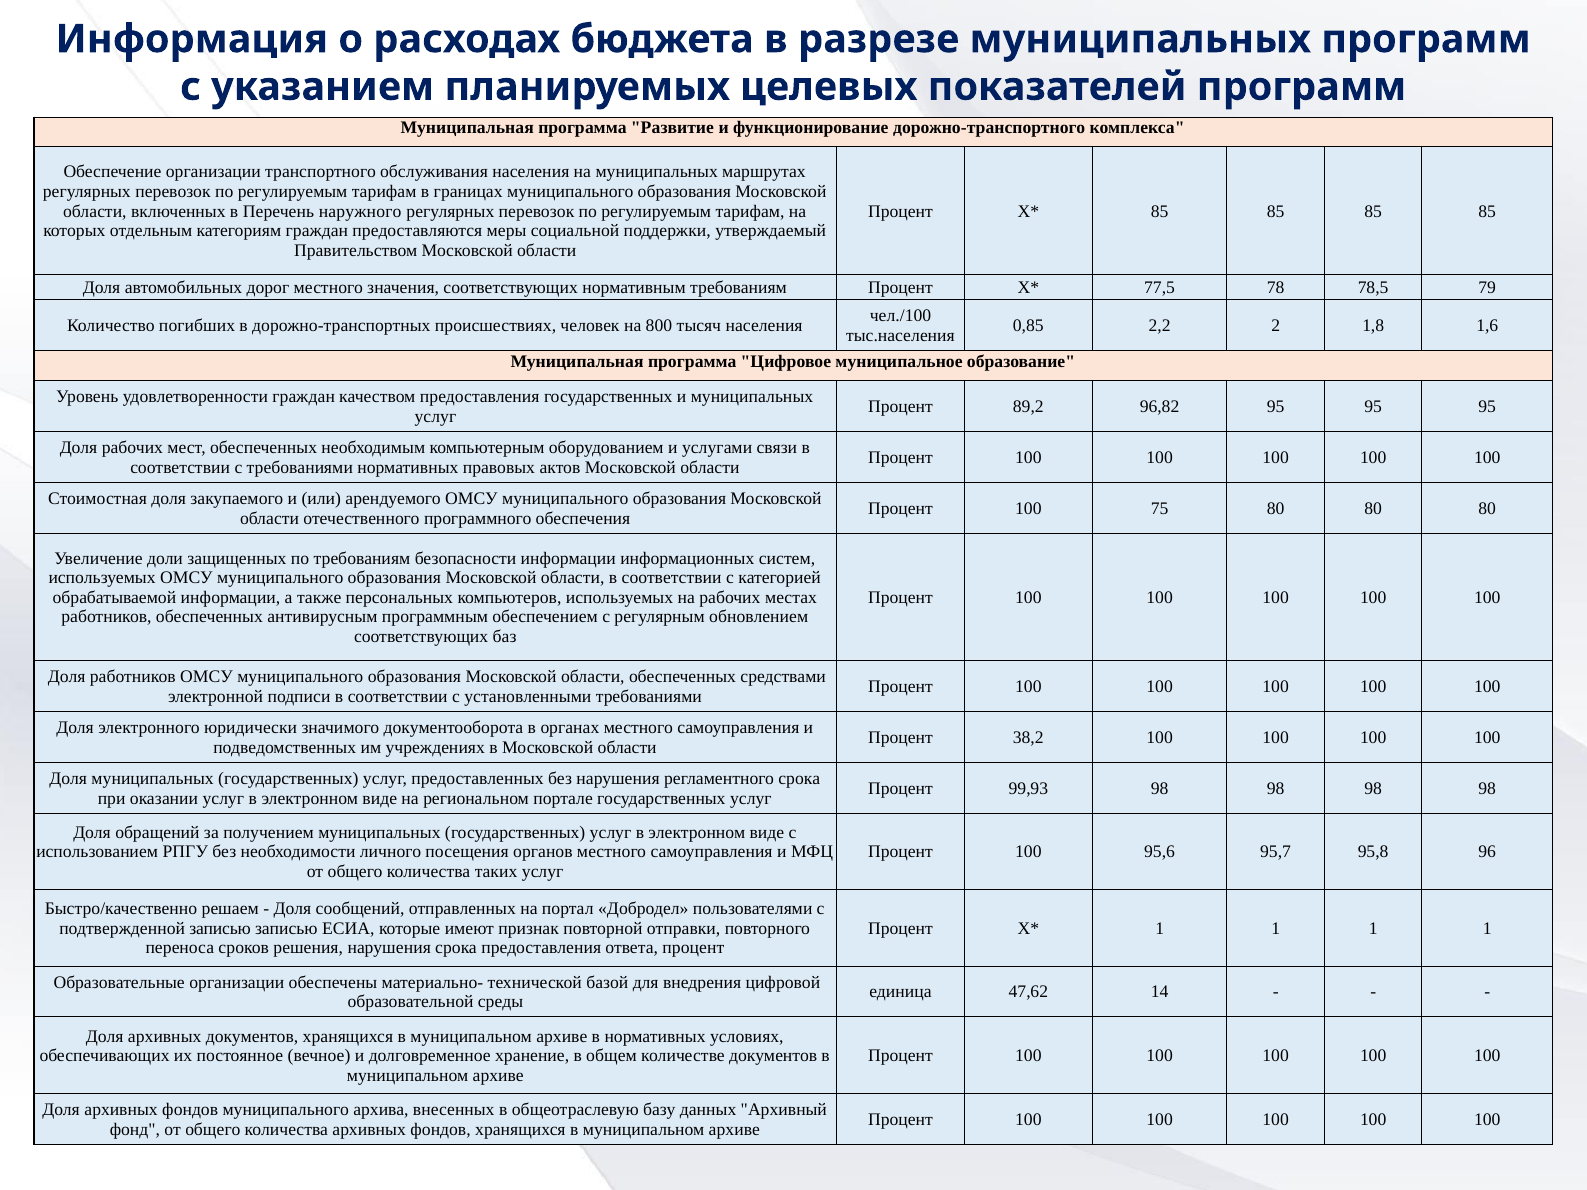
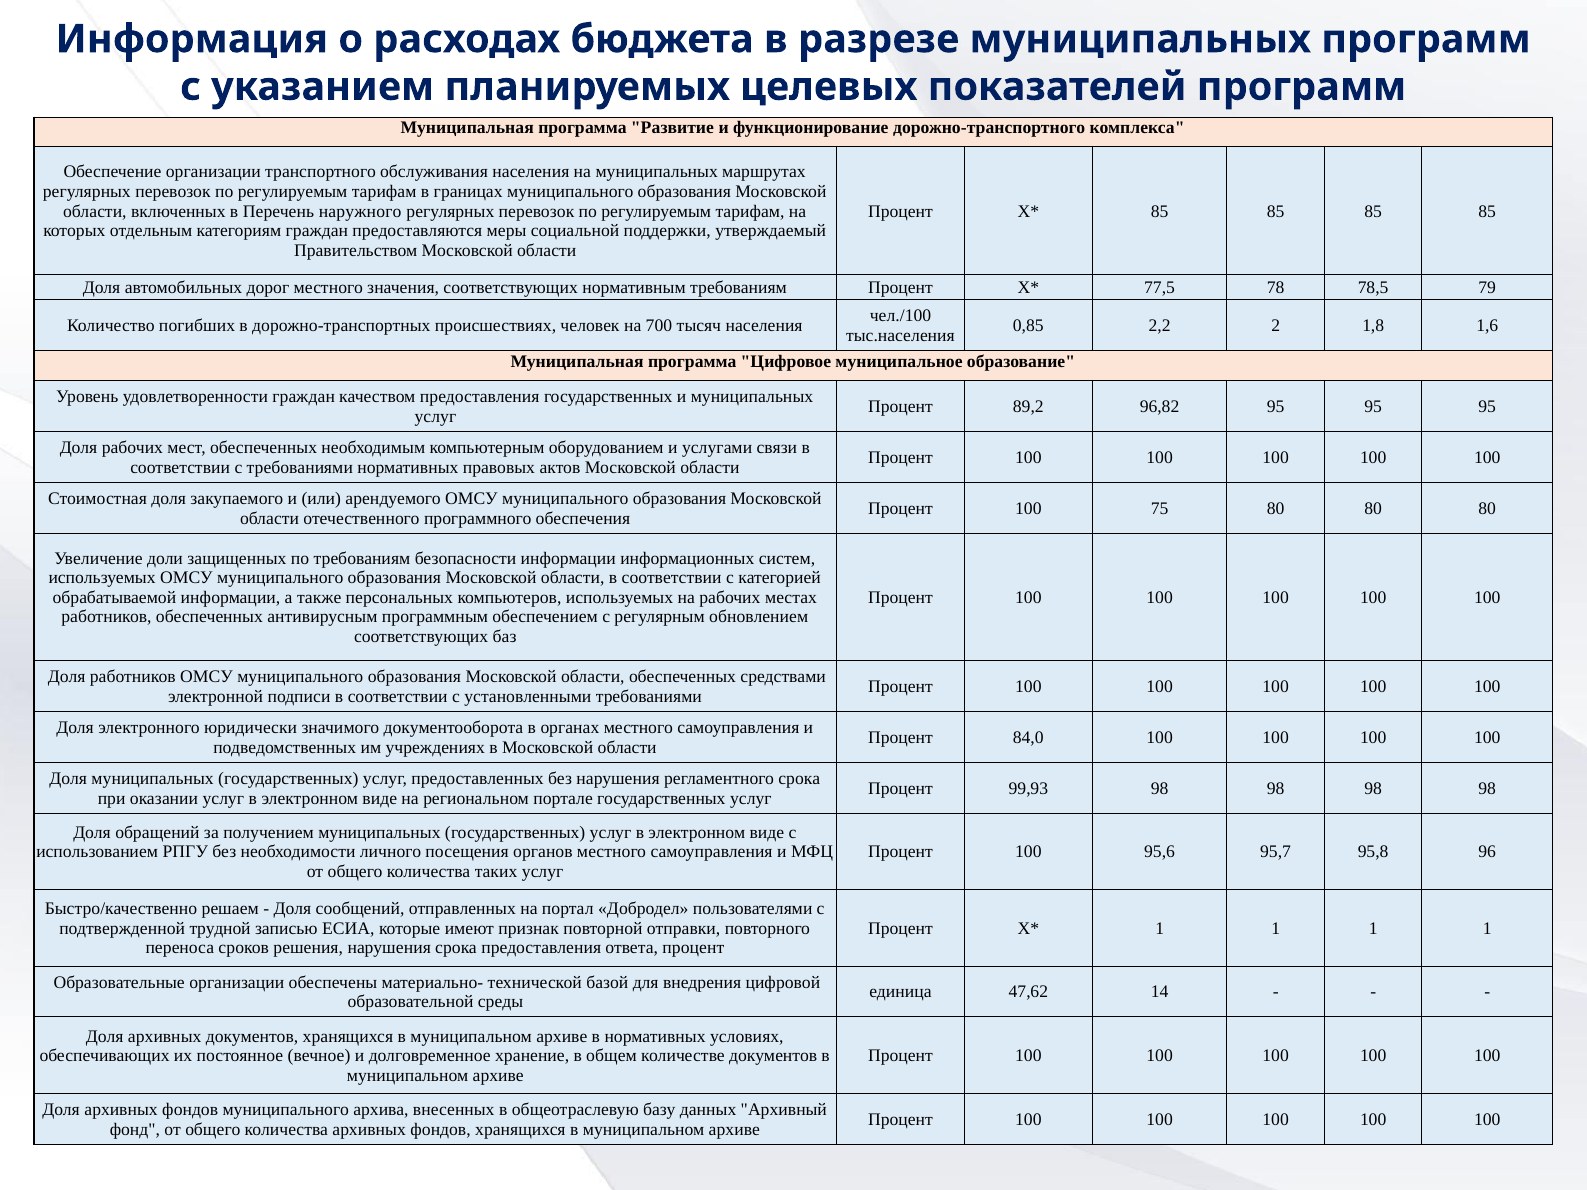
800: 800 -> 700 (659, 326)
38,2: 38,2 -> 84,0 (1028, 738)
подтвержденной записью: записью -> трудной (220, 929)
